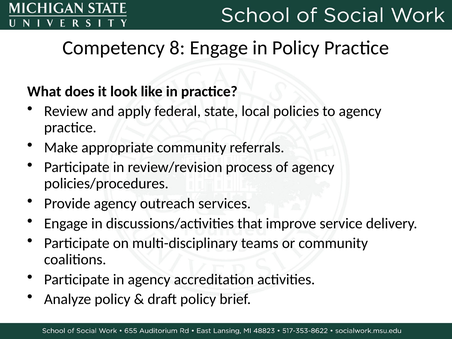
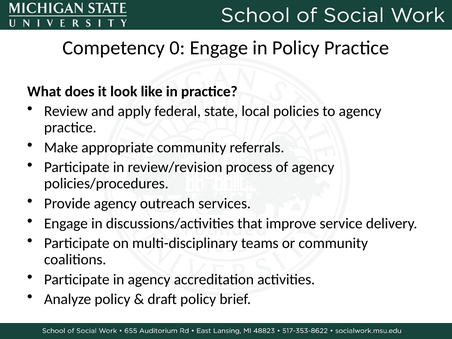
8: 8 -> 0 (177, 48)
